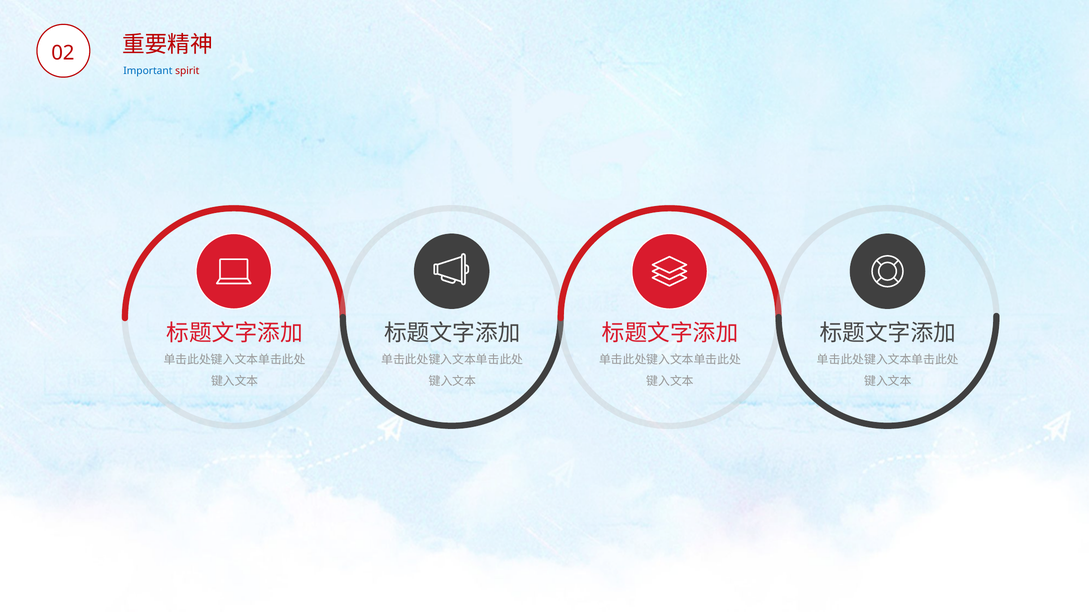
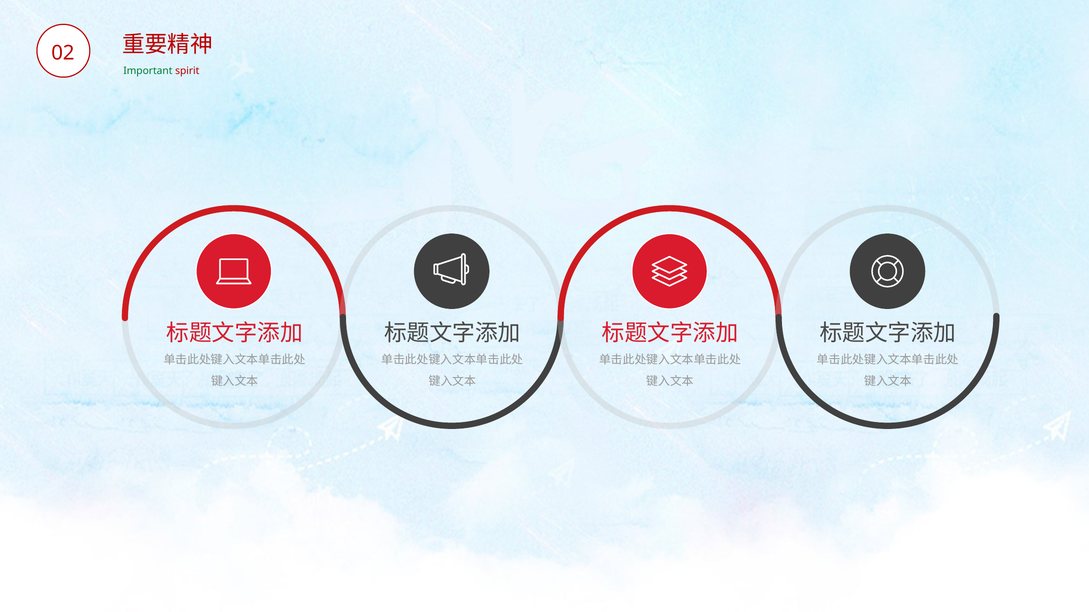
Important colour: blue -> green (148, 71)
